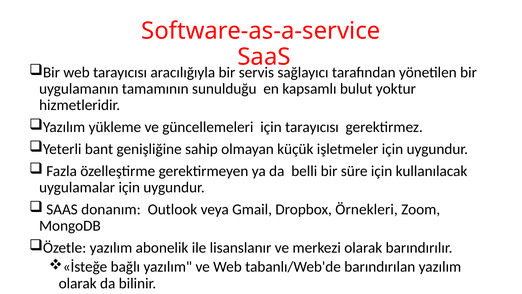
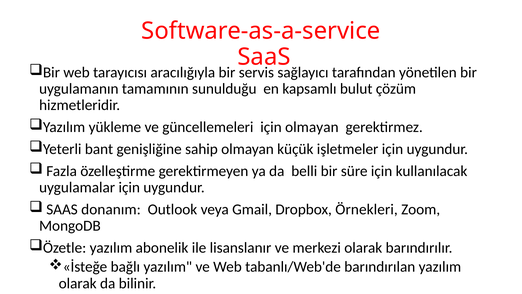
yoktur: yoktur -> çözüm (396, 89)
için tarayıcısı: tarayıcısı -> olmayan (312, 127)
